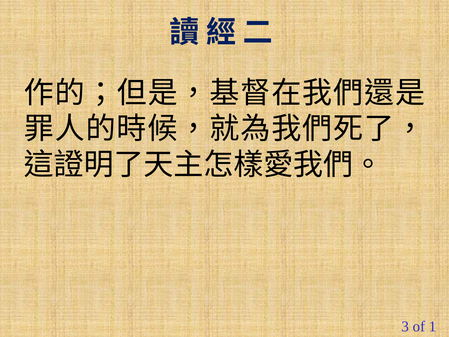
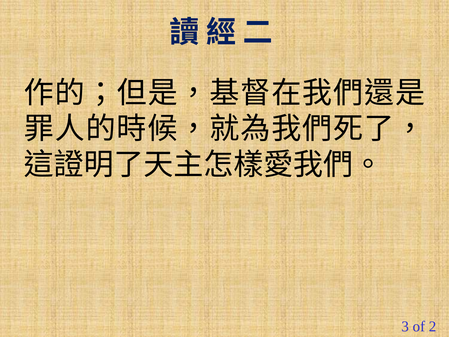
1: 1 -> 2 (433, 326)
